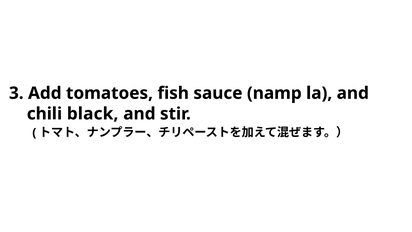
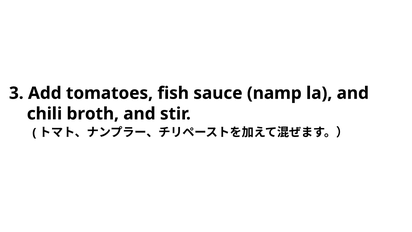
black: black -> broth (93, 114)
